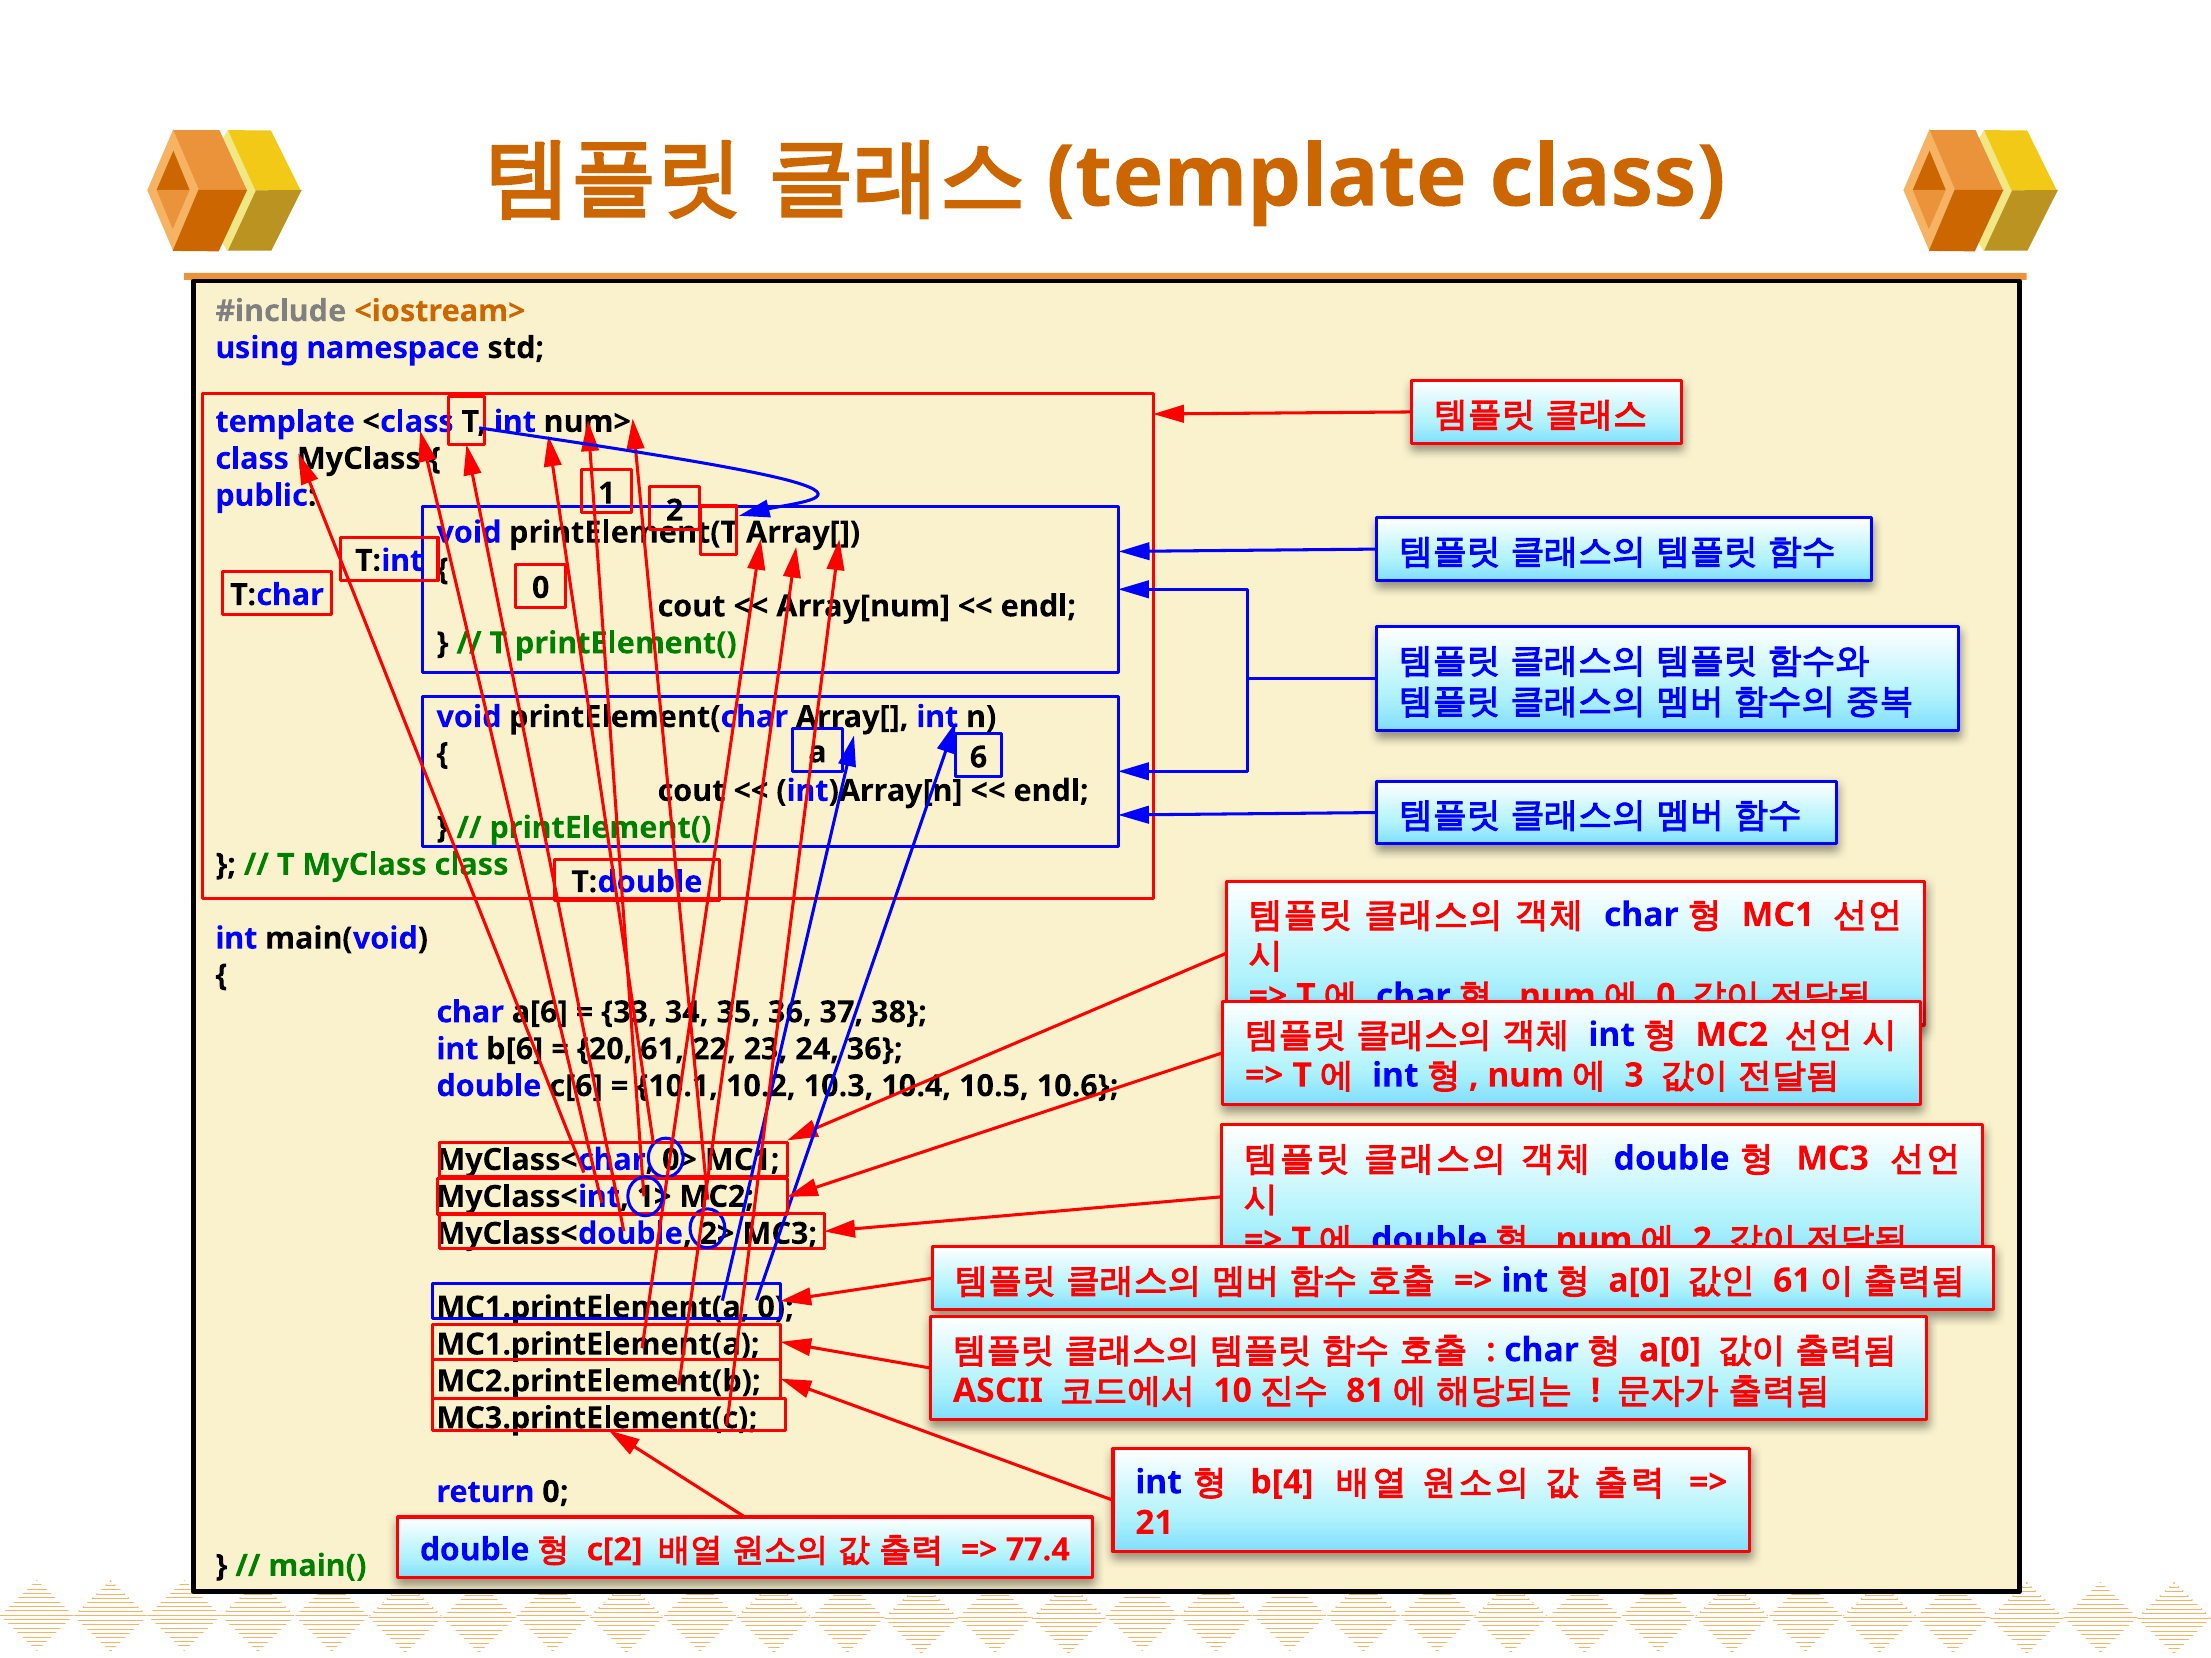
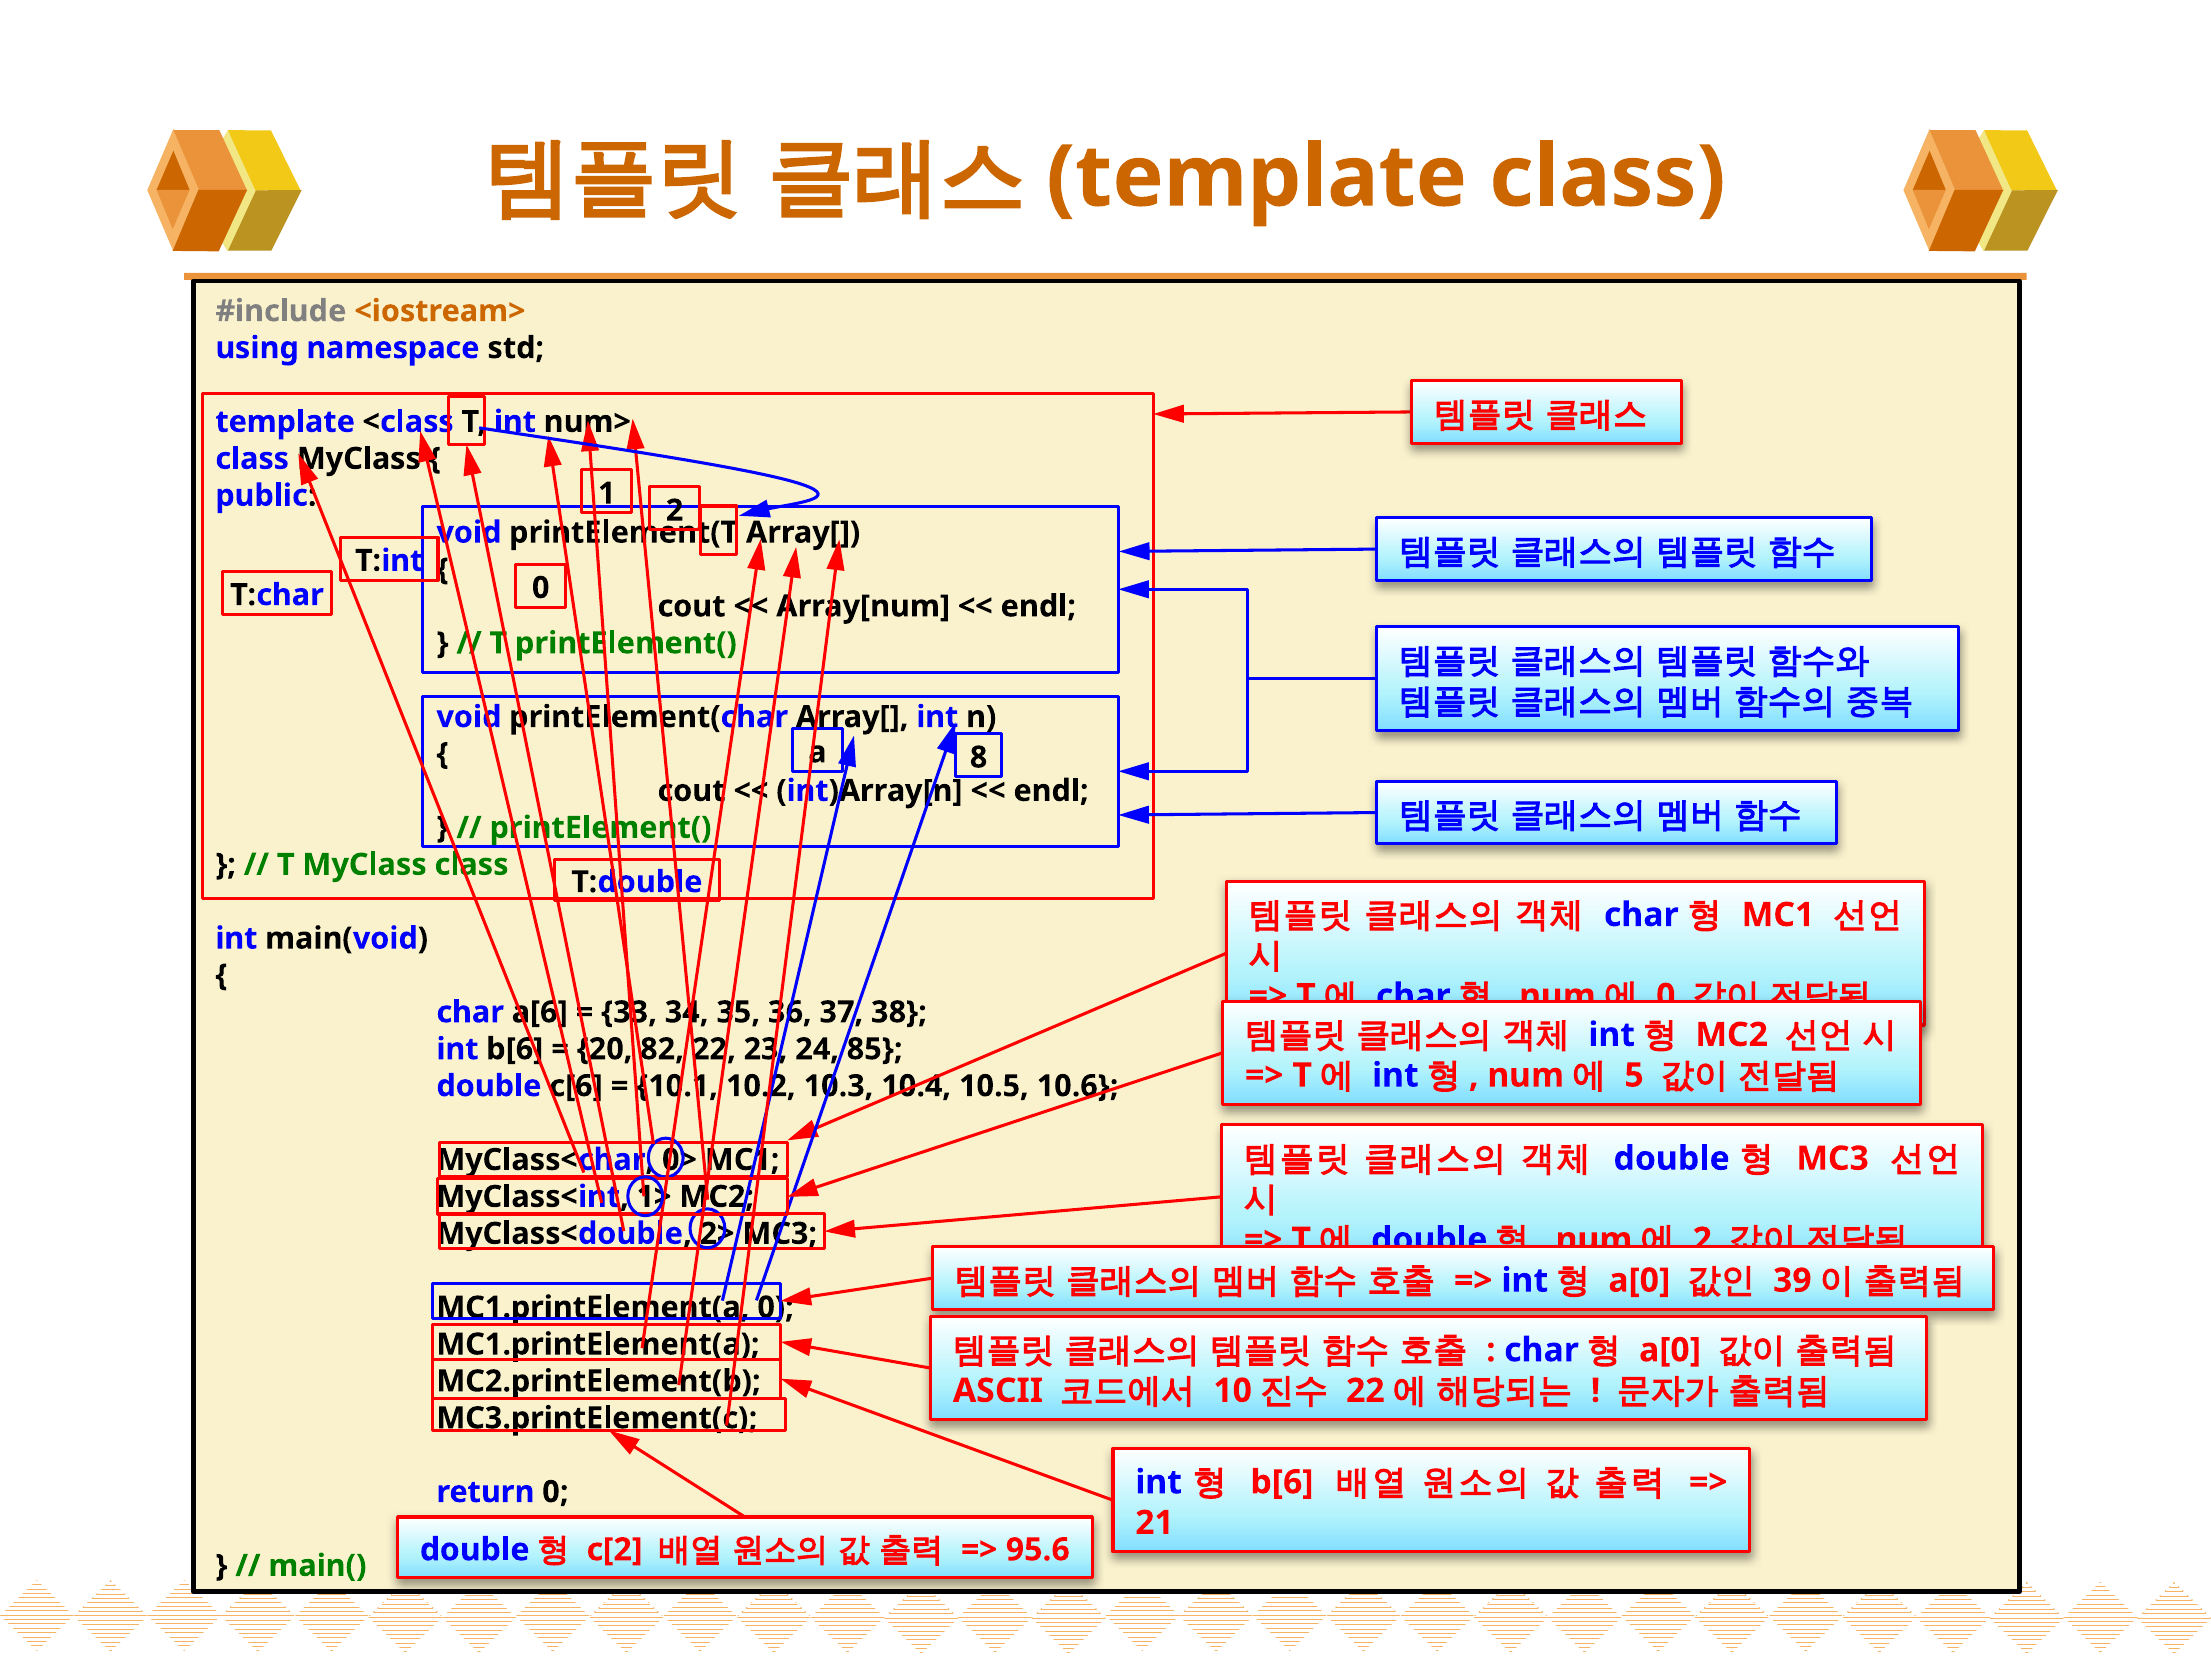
6: 6 -> 8 (979, 758)
20 61: 61 -> 82 (662, 1049)
24 36: 36 -> 85 (875, 1049)
3: 3 -> 5 (1634, 1076)
61: 61 -> 39 (1792, 1281)
81: 81 -> 22 (1365, 1391)
b[4: b[4 -> b[6 (1282, 1482)
77.4: 77.4 -> 95.6 (1038, 1550)
